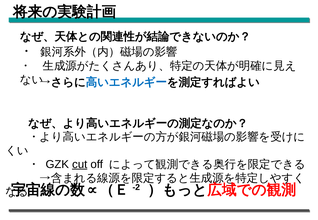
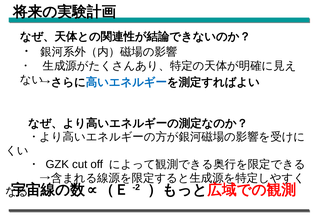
cut underline: present -> none (80, 164)
